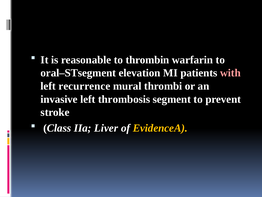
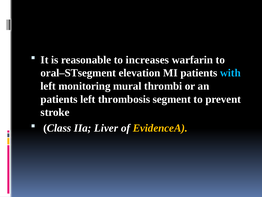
thrombin: thrombin -> increases (147, 60)
with colour: pink -> light blue (230, 73)
recurrence: recurrence -> monitoring (84, 86)
invasive: invasive -> patients (59, 99)
